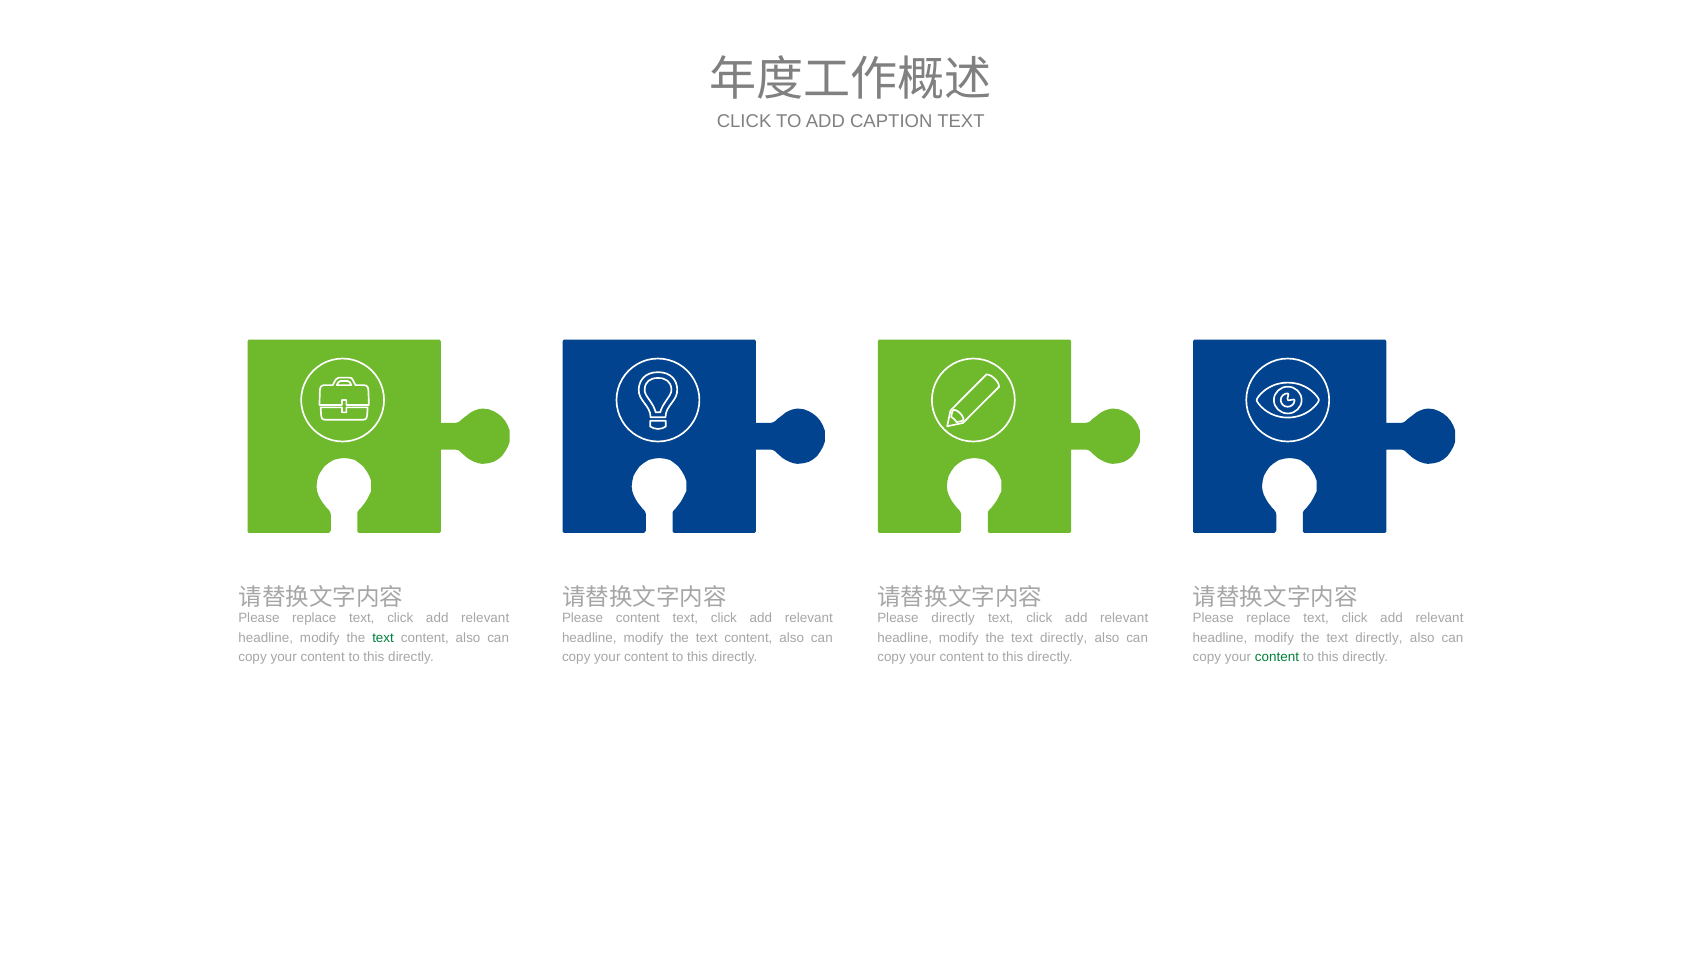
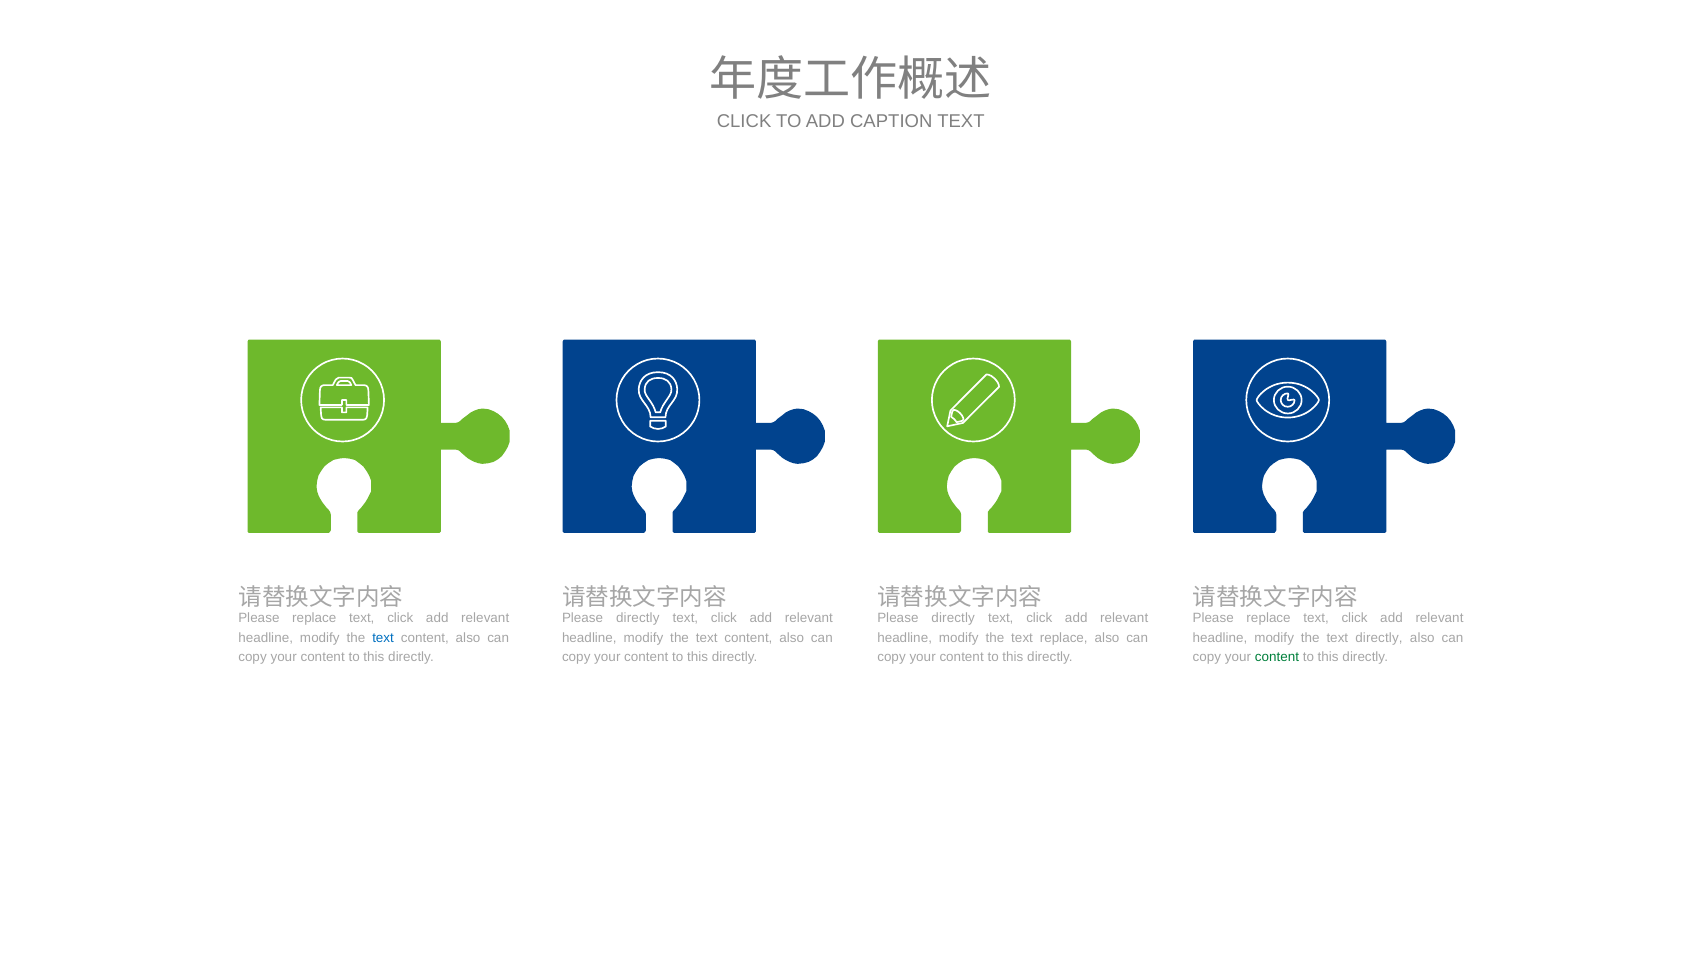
content: content -> directly (638, 618)
text colour: green -> blue (383, 637)
directly: directly -> replace (1064, 637)
